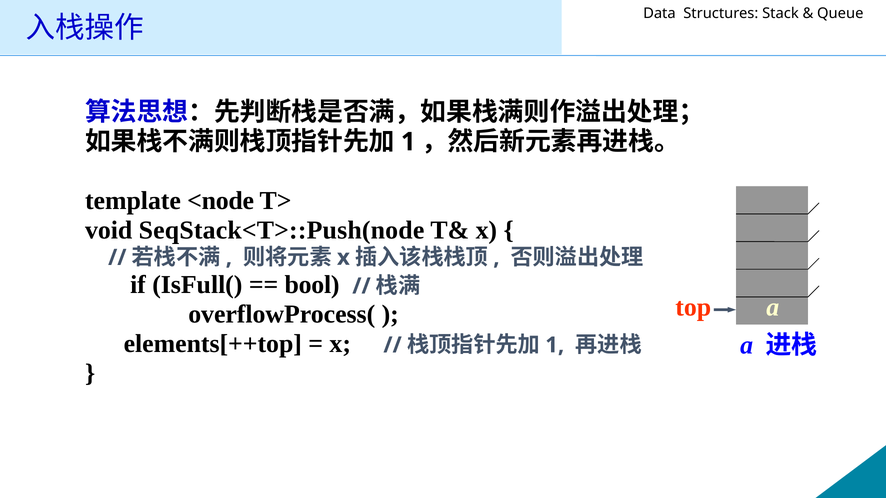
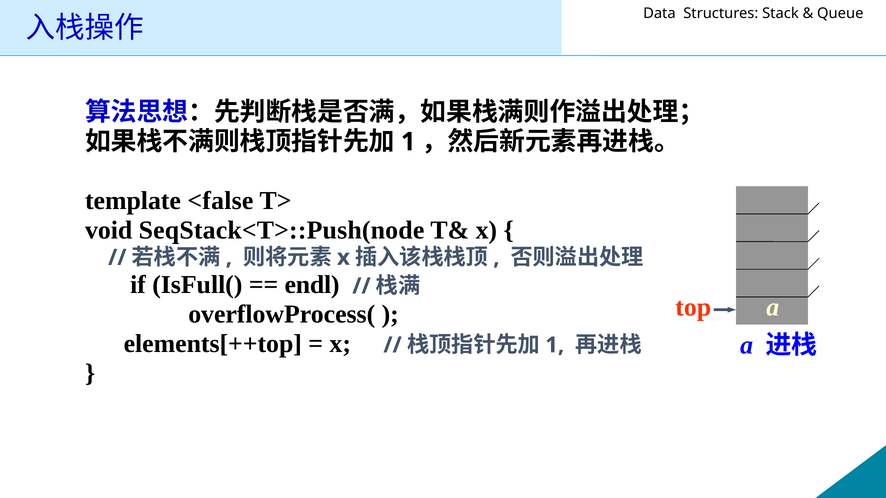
<node: <node -> <false (220, 201)
bool: bool -> endl (312, 285)
